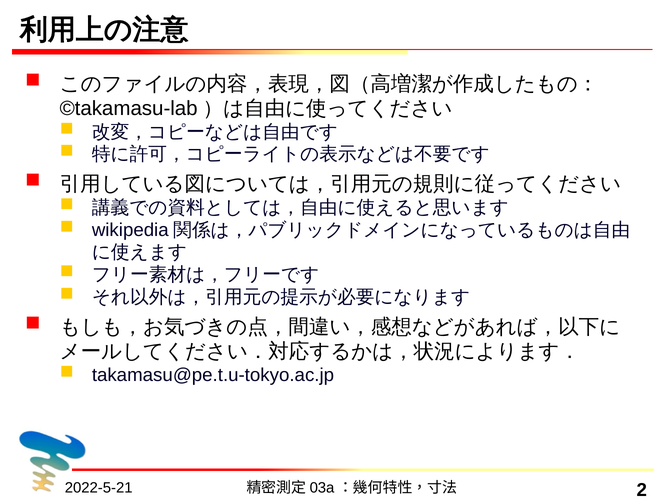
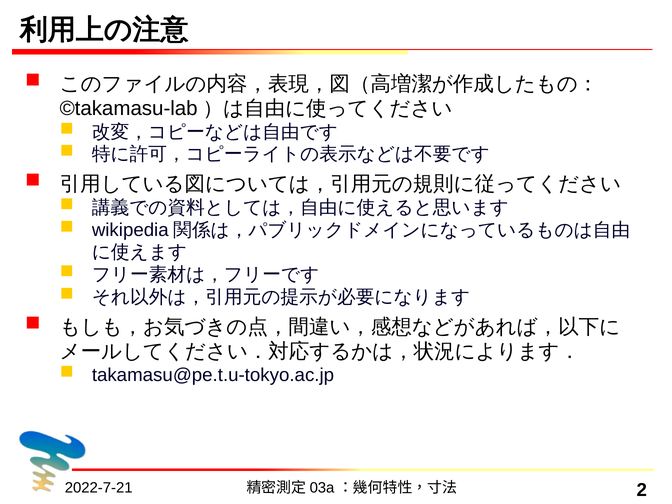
2022-5-21: 2022-5-21 -> 2022-7-21 (99, 488)
